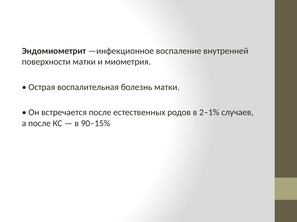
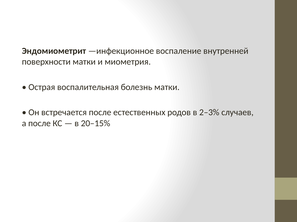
2–1%: 2–1% -> 2–3% (209, 113)
90–15%: 90–15% -> 20–15% (96, 124)
